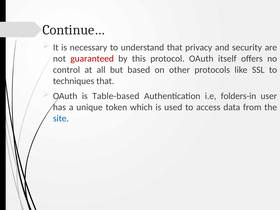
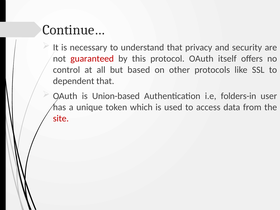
techniques: techniques -> dependent (74, 81)
Table-based: Table-based -> Union-based (116, 96)
site colour: blue -> red (61, 118)
